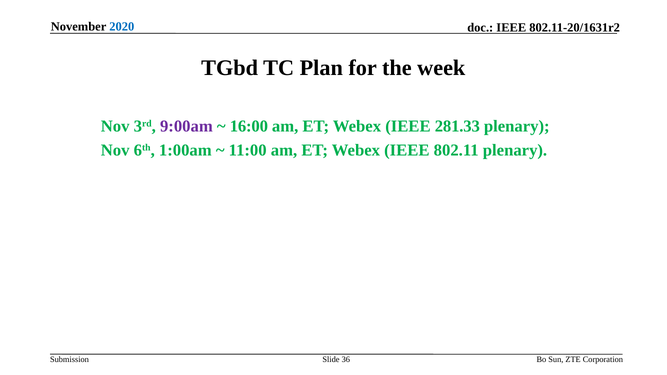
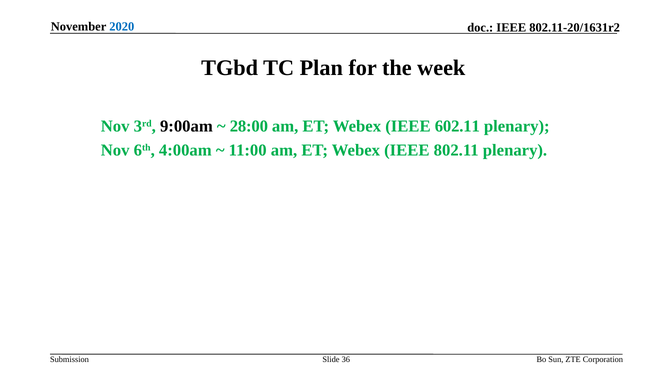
9:00am colour: purple -> black (186, 126)
16:00: 16:00 -> 28:00 (249, 126)
281.33: 281.33 -> 602.11 (457, 126)
1:00am: 1:00am -> 4:00am (185, 150)
